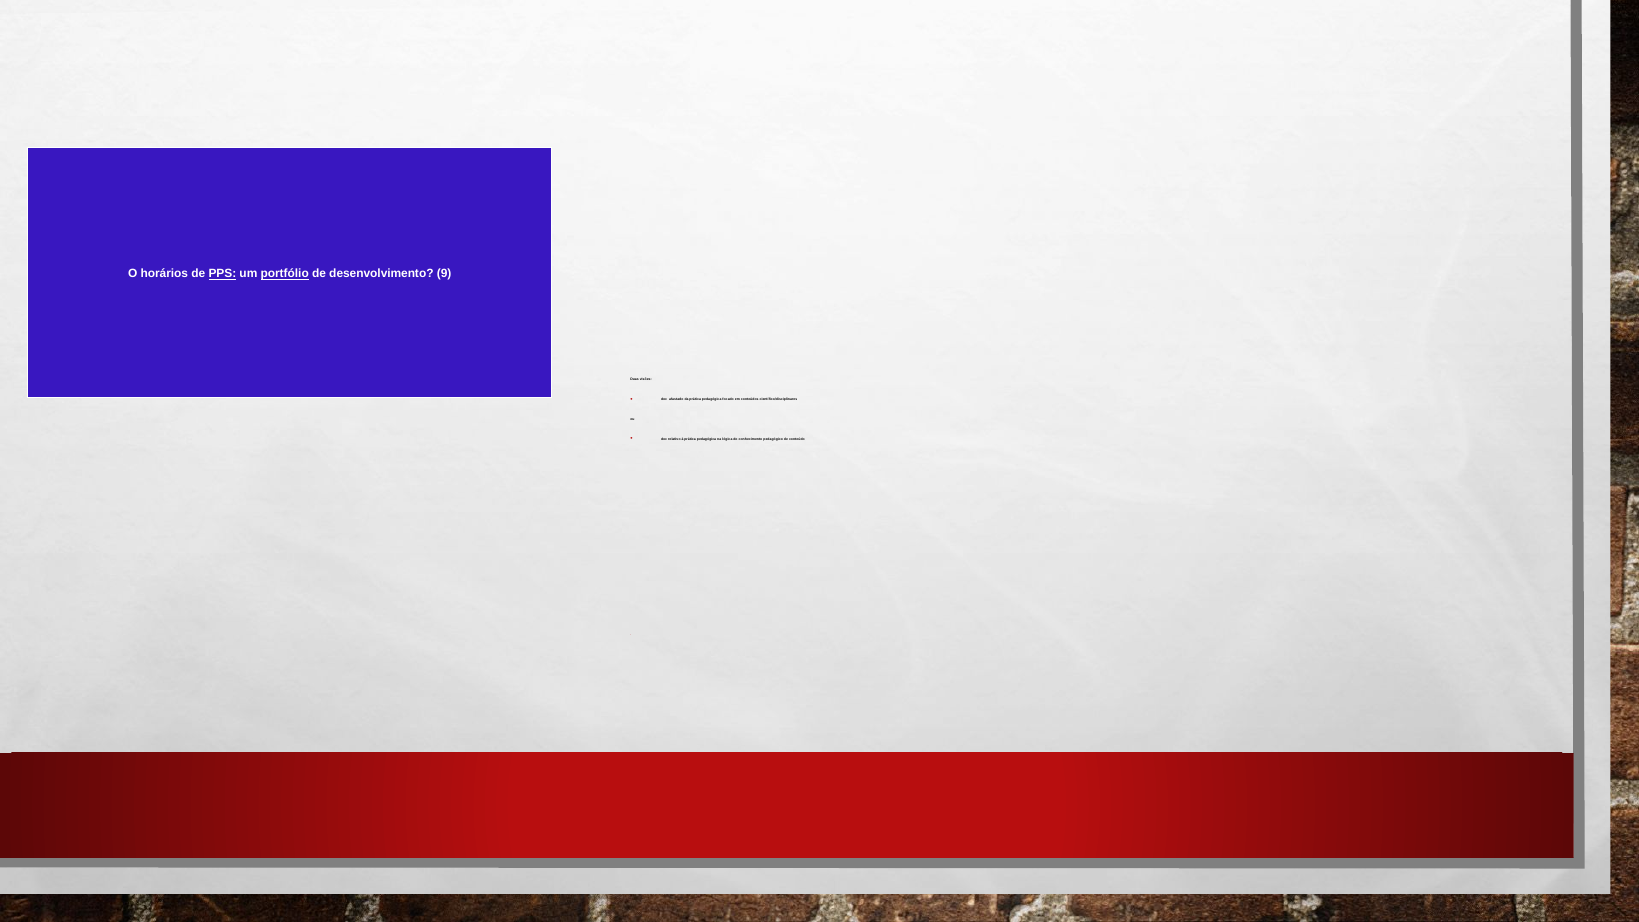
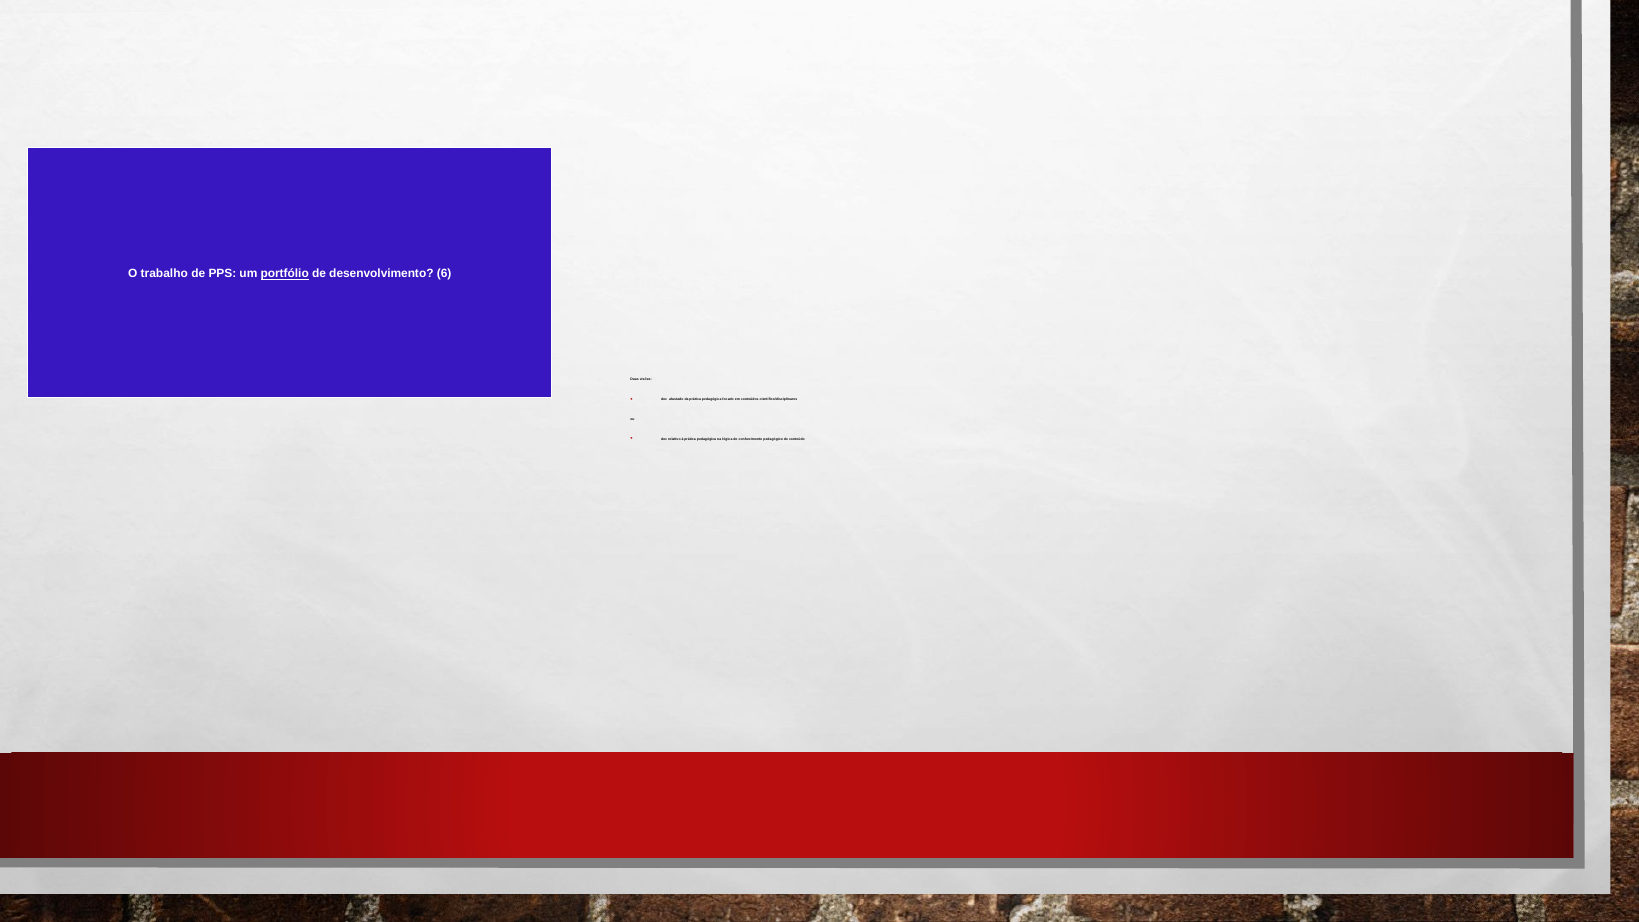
horários: horários -> trabalho (164, 274)
PPS underline: present -> none (222, 274)
9: 9 -> 6 (444, 274)
